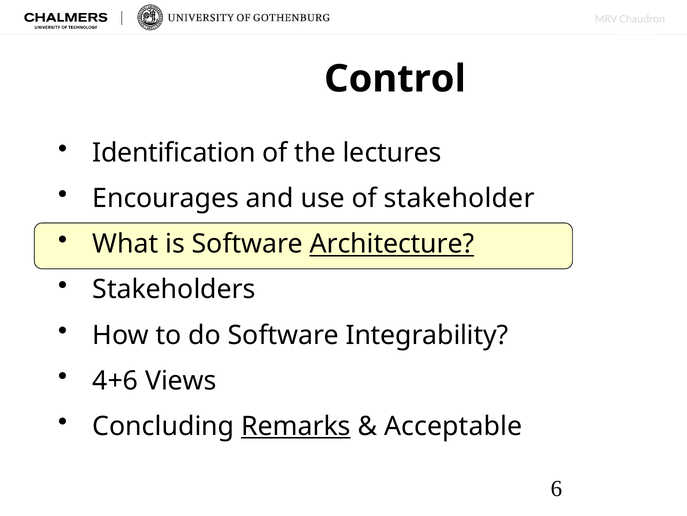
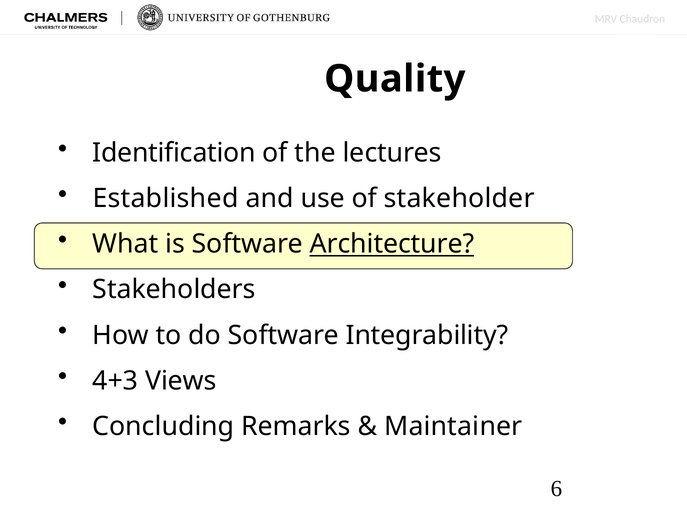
Control: Control -> Quality (395, 79)
Encourages: Encourages -> Established (166, 198)
4+6: 4+6 -> 4+3 (115, 380)
Remarks underline: present -> none (296, 426)
Acceptable: Acceptable -> Maintainer (453, 426)
